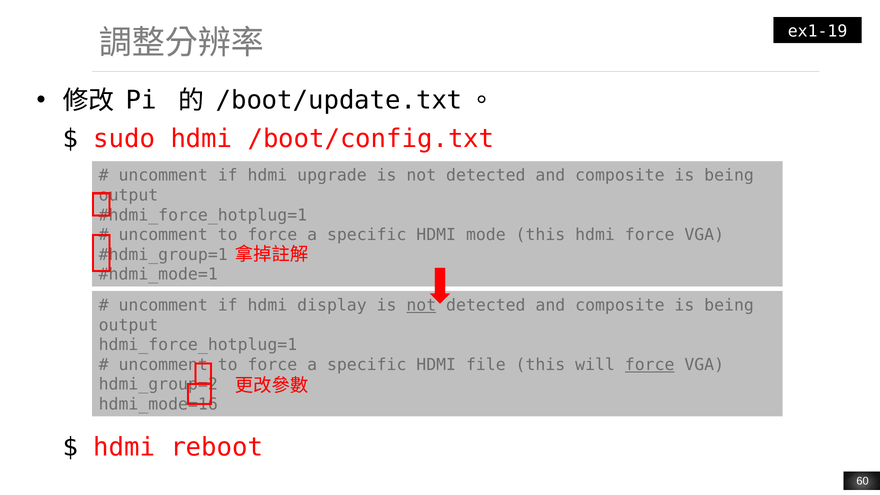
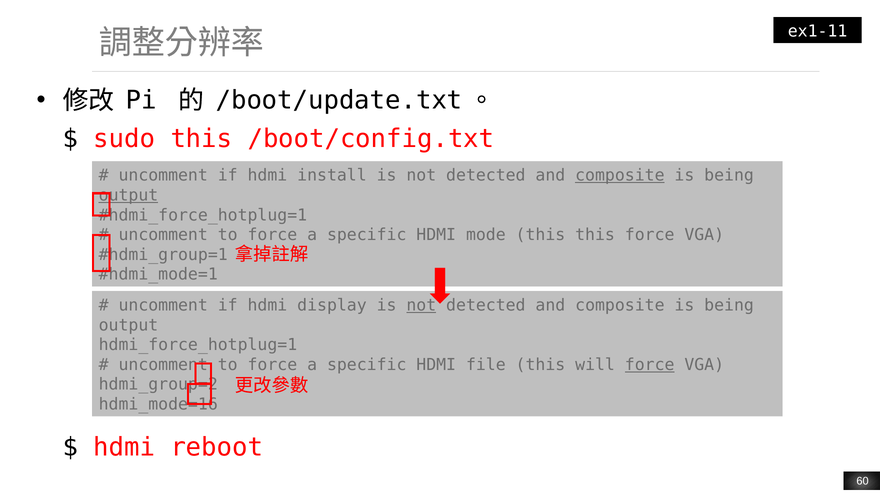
ex1-19: ex1-19 -> ex1-11 (818, 31)
sudo hdmi: hdmi -> this (201, 139)
upgrade: upgrade -> install (332, 175)
composite underline: none -> present (620, 175)
output underline: none -> present (128, 195)
this hdmi: hdmi -> this (595, 235)
